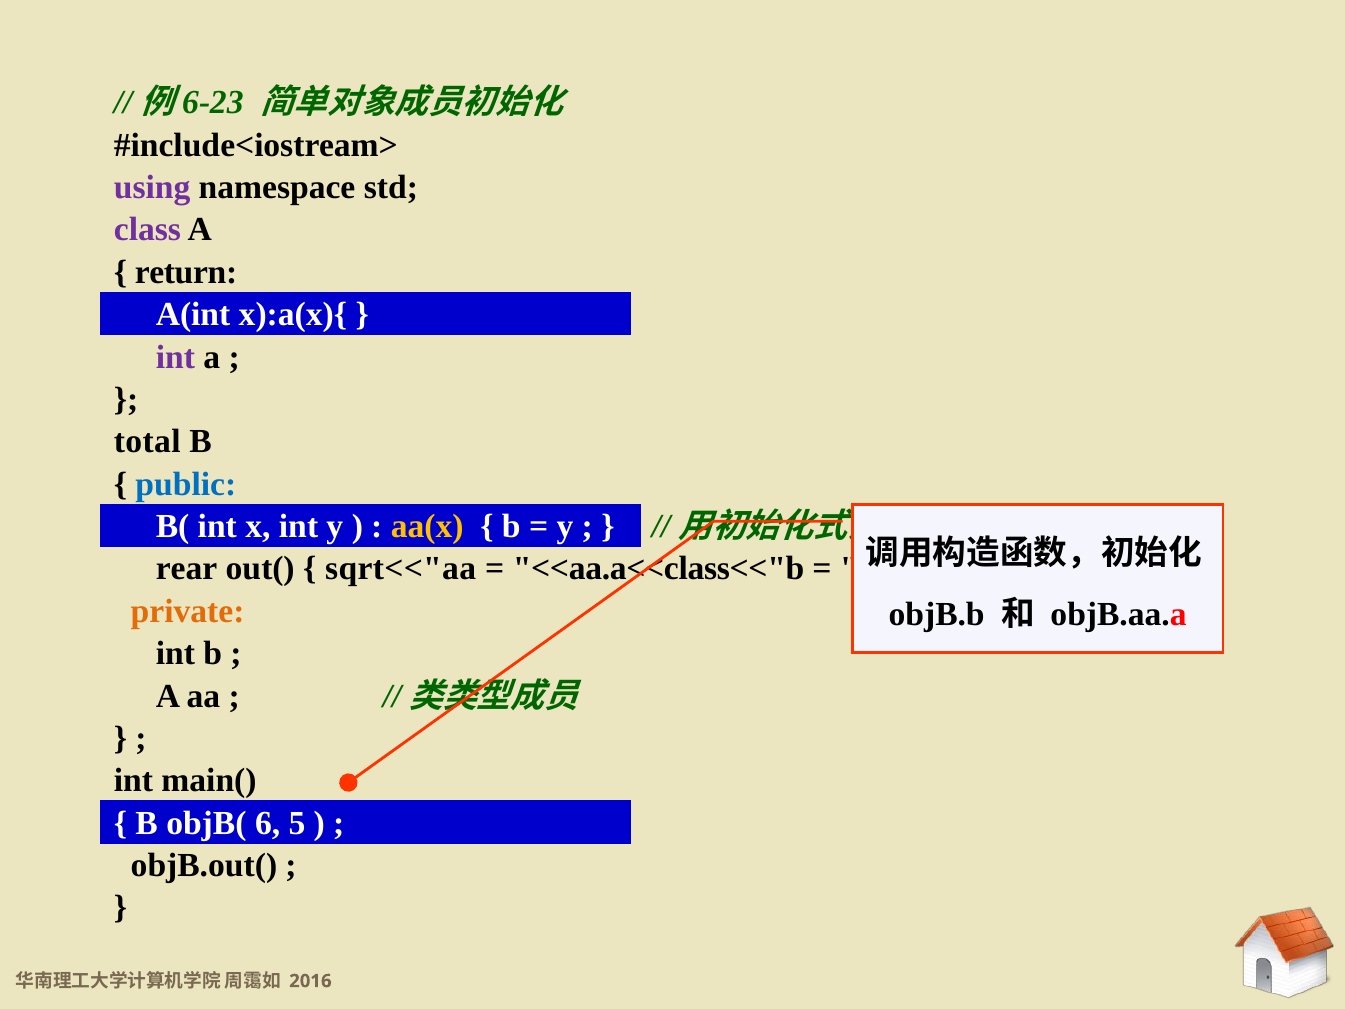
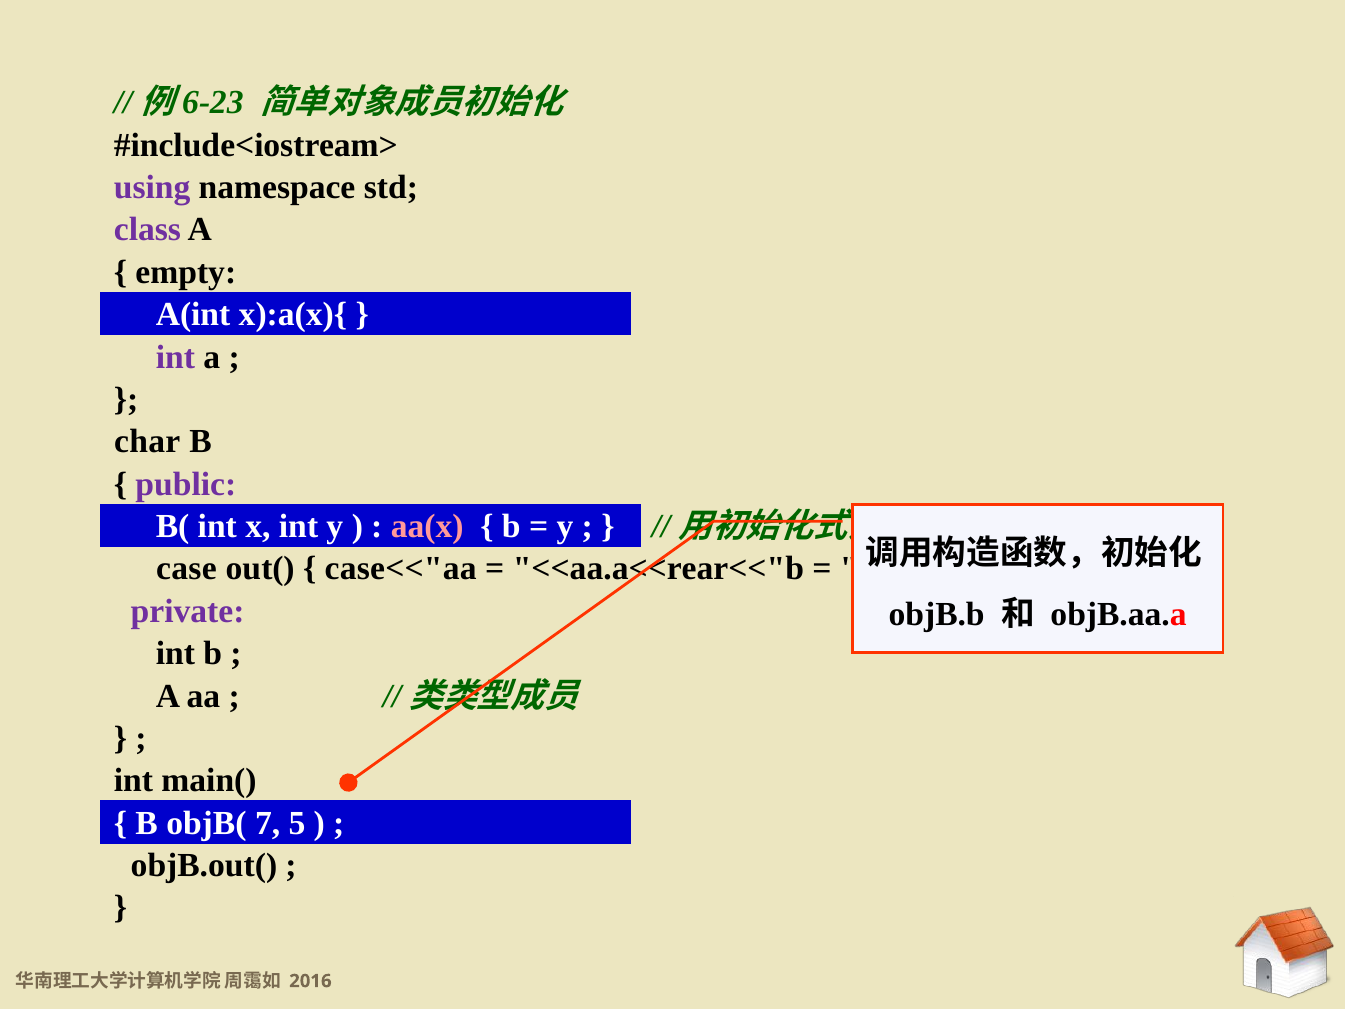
return: return -> empty (186, 272)
total: total -> char (147, 442)
public colour: blue -> purple (186, 484)
aa(x colour: yellow -> pink (427, 526)
rear: rear -> case (186, 569)
sqrt<<"aa: sqrt<<"aa -> case<<"aa (401, 569)
<<aa.a<<class<<"b: <<aa.a<<class<<"b -> <<aa.a<<rear<<"b (658, 569)
private colour: orange -> purple (188, 611)
6: 6 -> 7 (268, 823)
